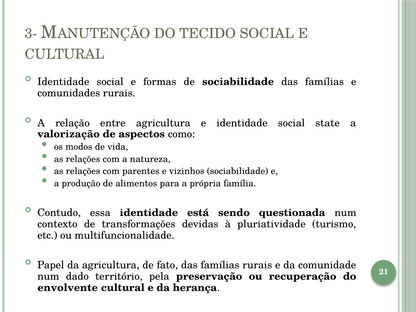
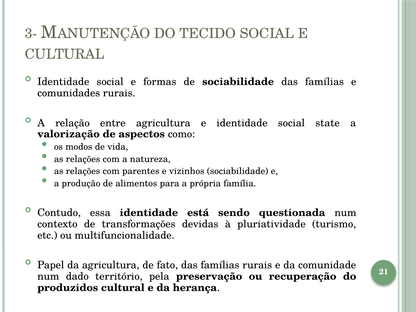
envolvente: envolvente -> produzidos (68, 288)
